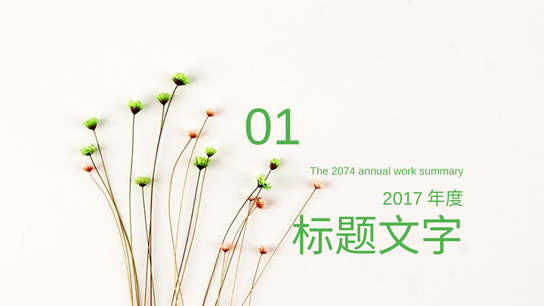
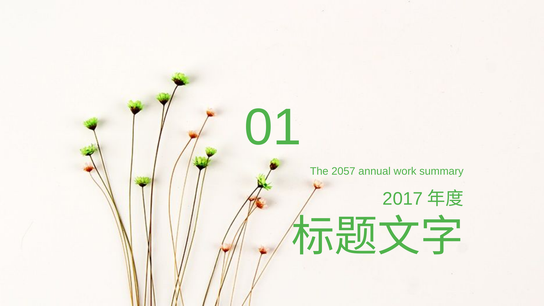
2074: 2074 -> 2057 (343, 171)
